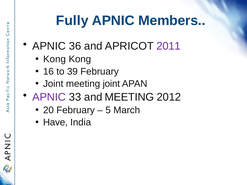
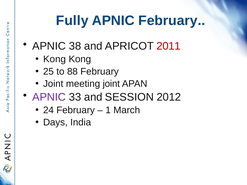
APNIC Members: Members -> February (172, 21)
36: 36 -> 38 (75, 46)
2011 colour: purple -> red (169, 46)
16: 16 -> 25 (48, 72)
39: 39 -> 88 (72, 72)
and MEETING: MEETING -> SESSION (129, 97)
20: 20 -> 24 (48, 110)
5: 5 -> 1 (108, 110)
Have: Have -> Days (55, 123)
